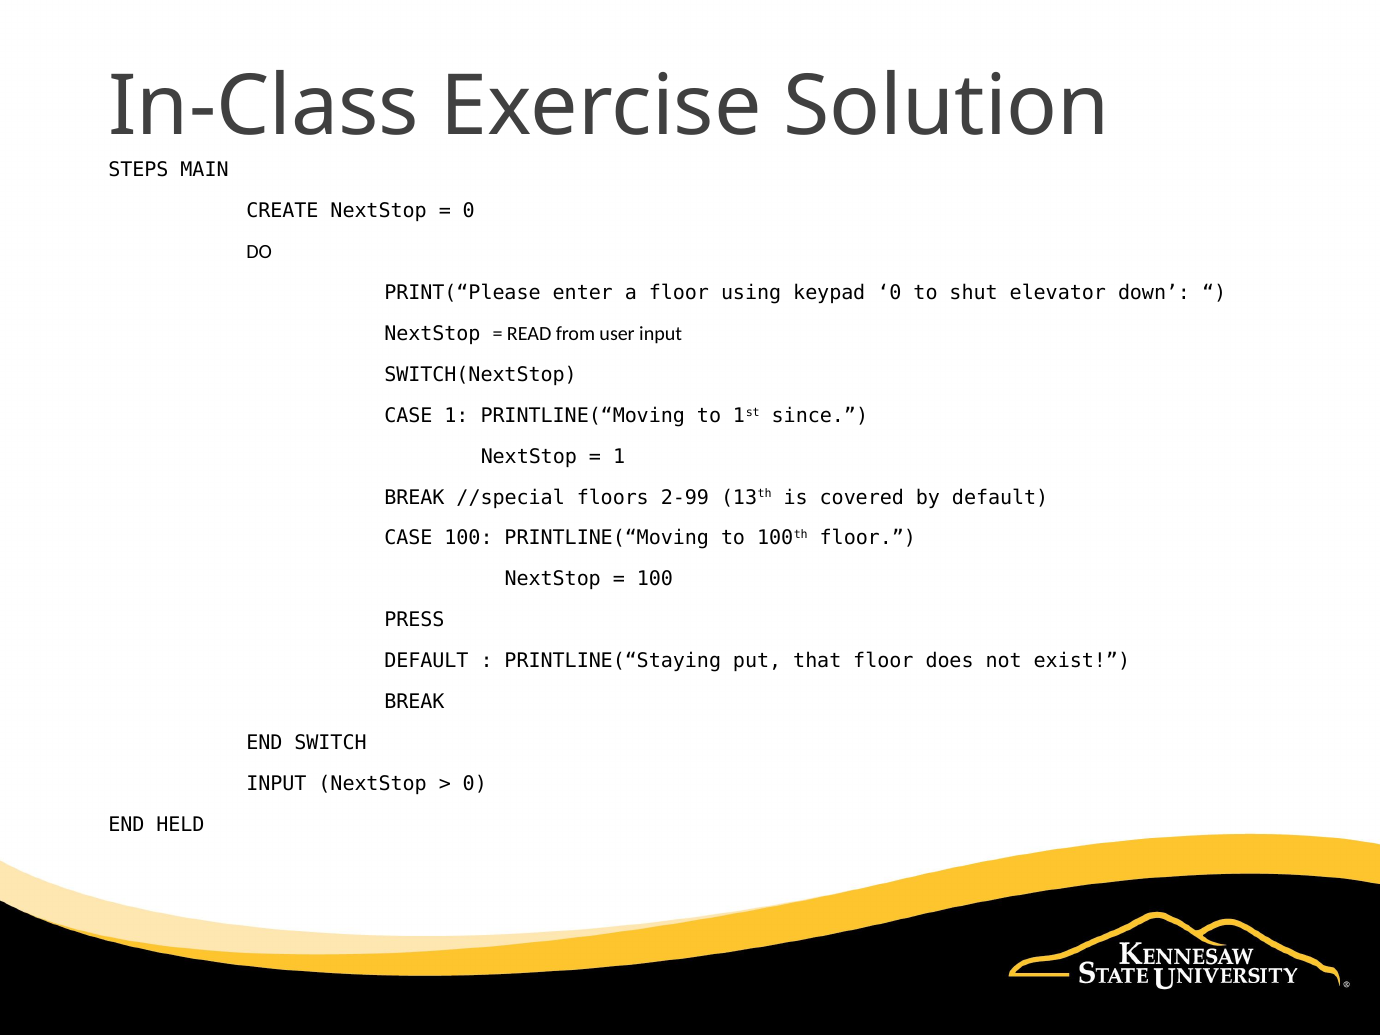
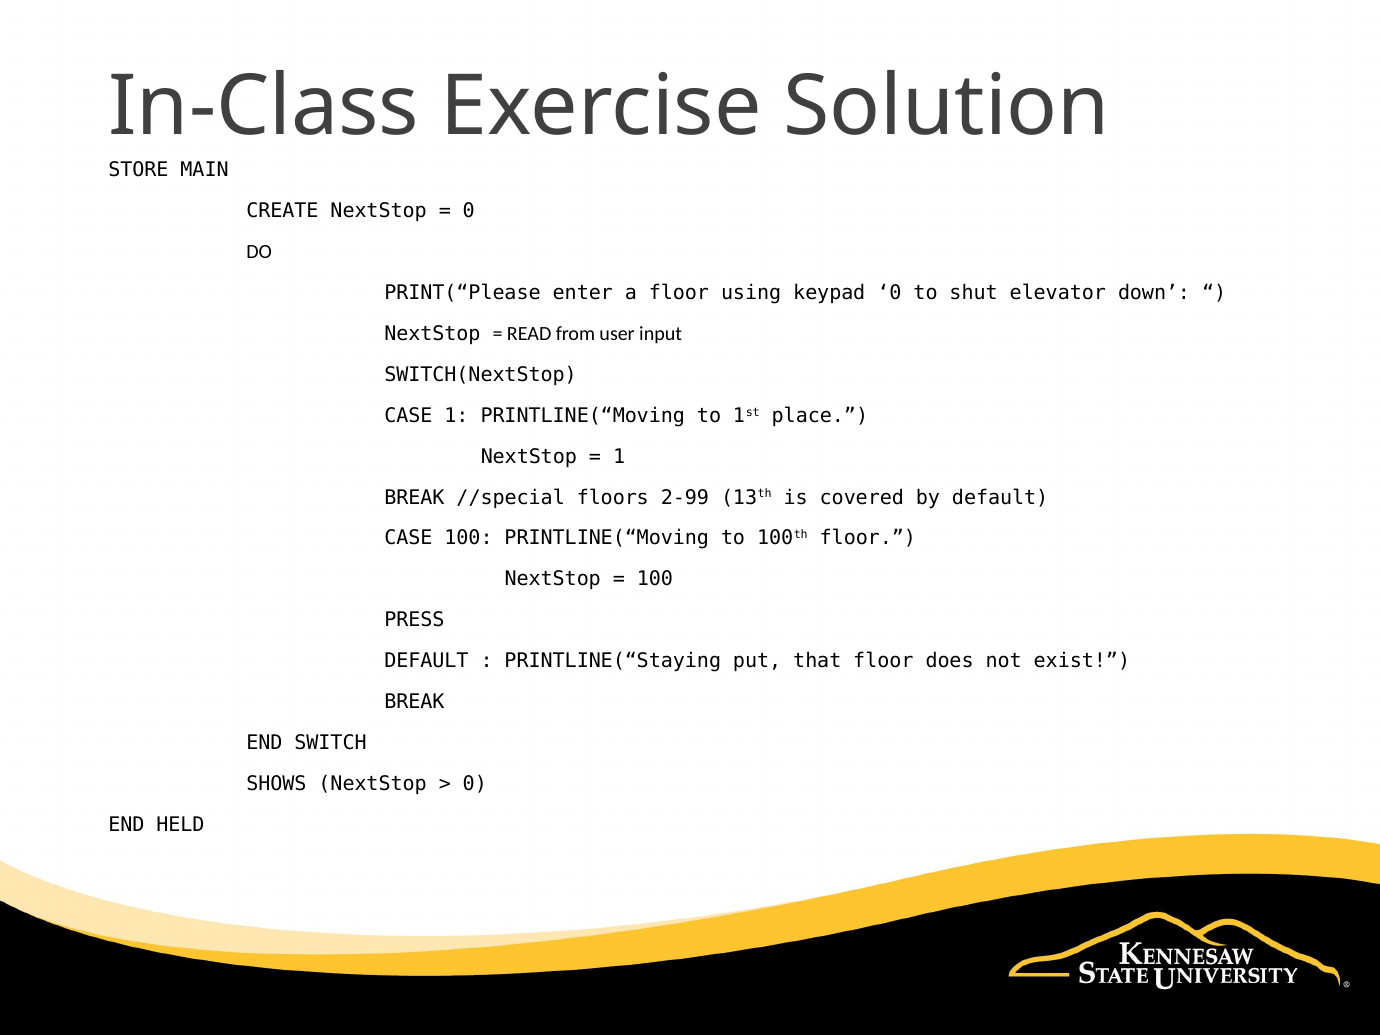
STEPS: STEPS -> STORE (138, 170)
since: since -> place (820, 416)
INPUT: INPUT -> SHOWS (276, 784)
